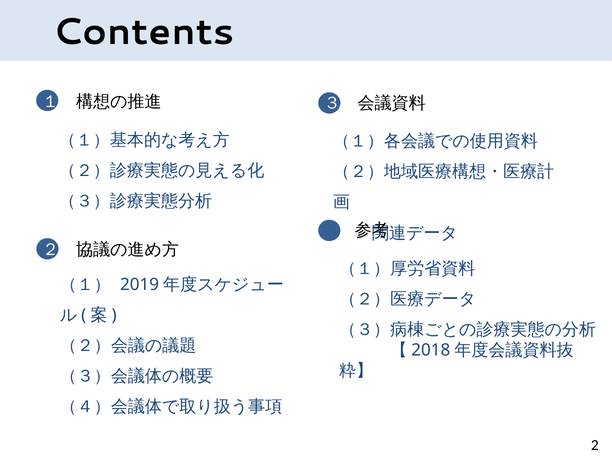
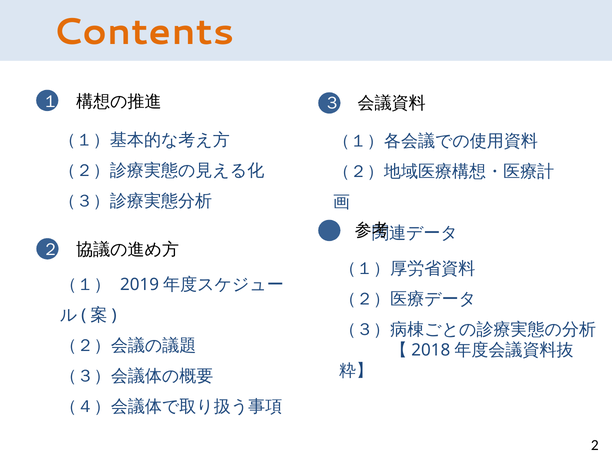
Contents colour: black -> orange (143, 32)
